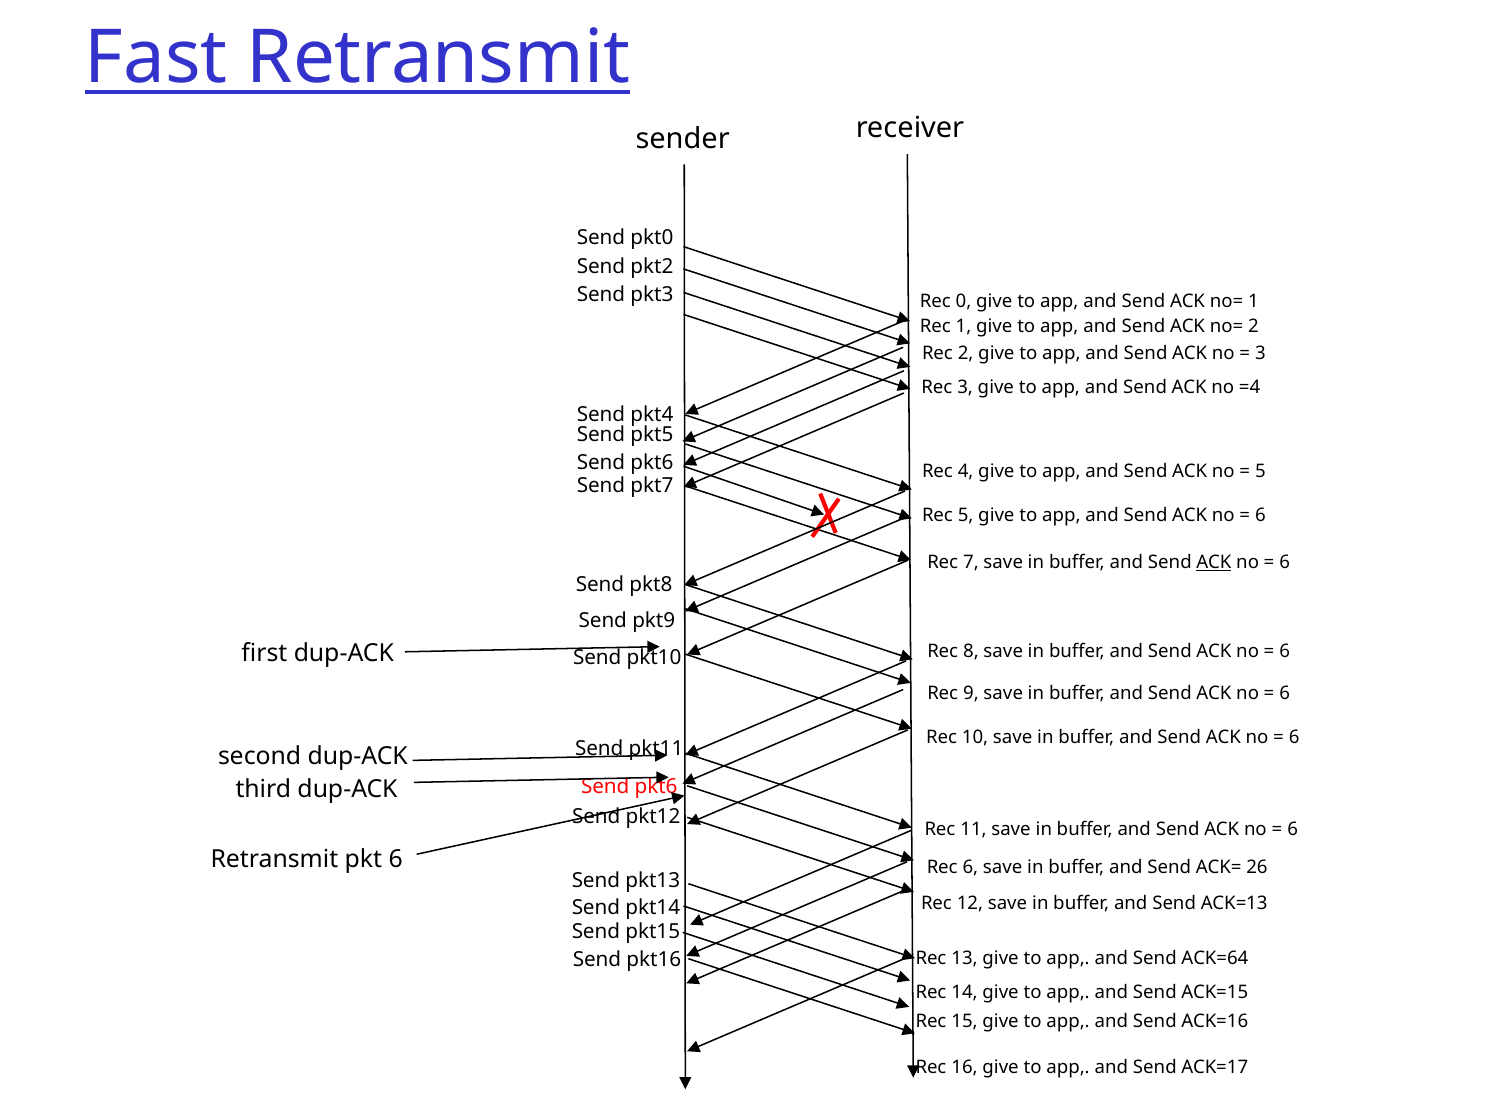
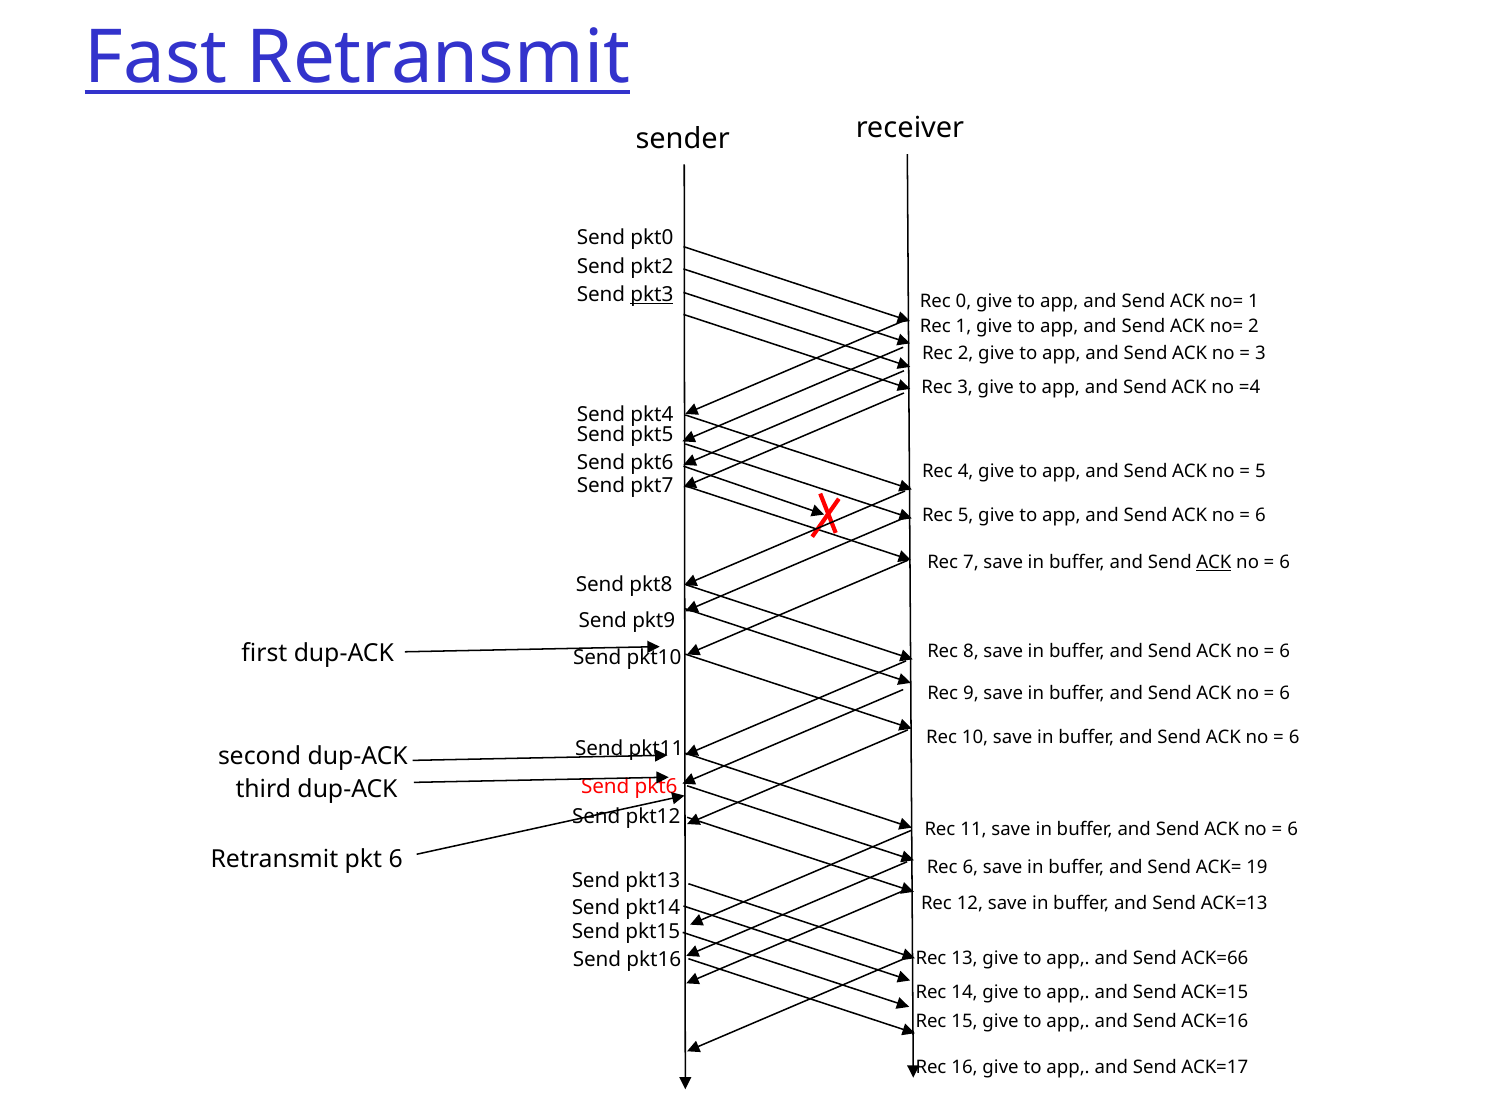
pkt3 underline: none -> present (652, 295)
26: 26 -> 19 (1257, 867)
ACK=64: ACK=64 -> ACK=66 (1215, 958)
